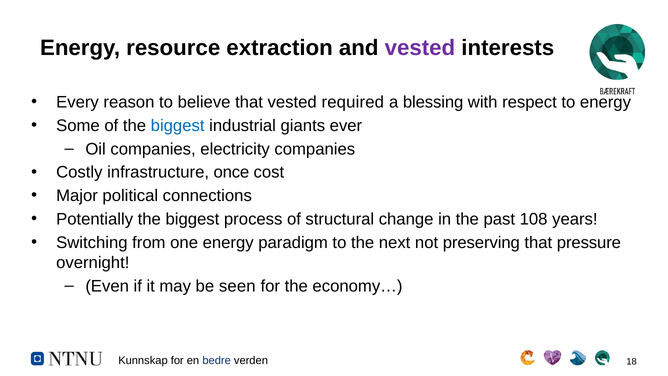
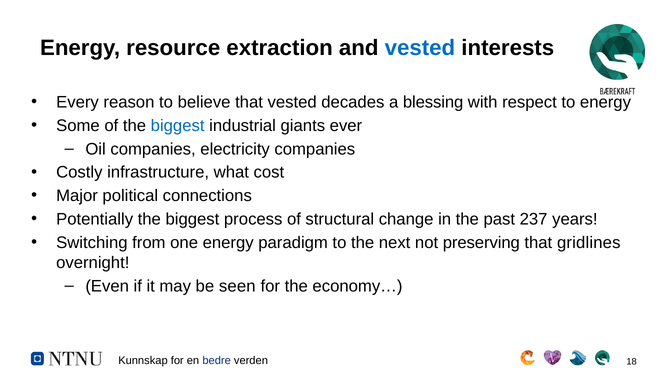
vested colour: purple -> blue (420, 48)
required: required -> decades (353, 102)
once: once -> what (231, 172)
108: 108 -> 237 (534, 219)
pressure: pressure -> gridlines (589, 242)
